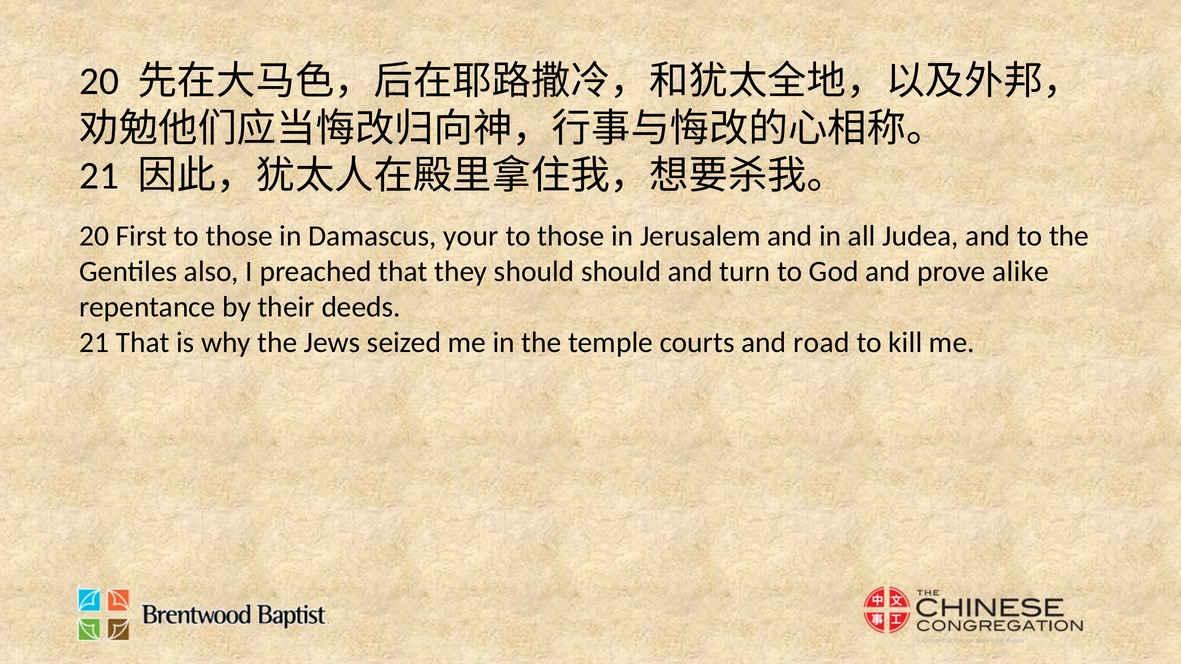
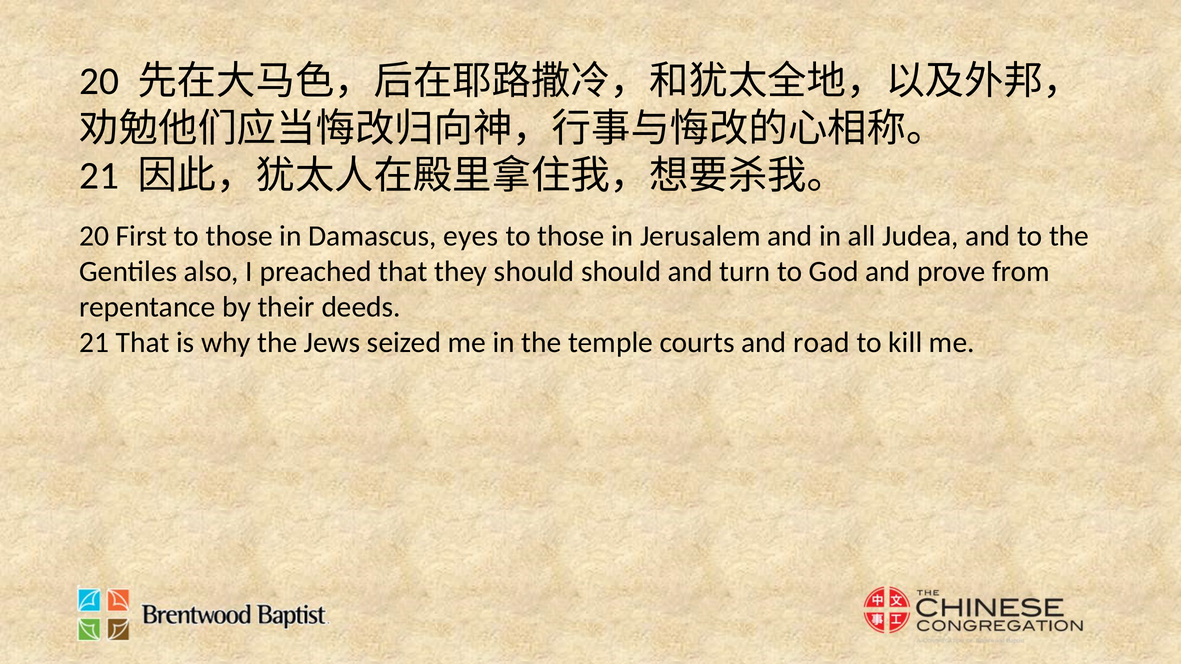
your: your -> eyes (471, 236)
alike: alike -> from (1021, 272)
